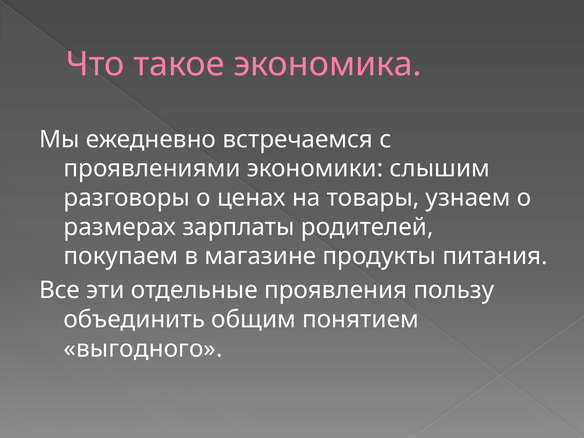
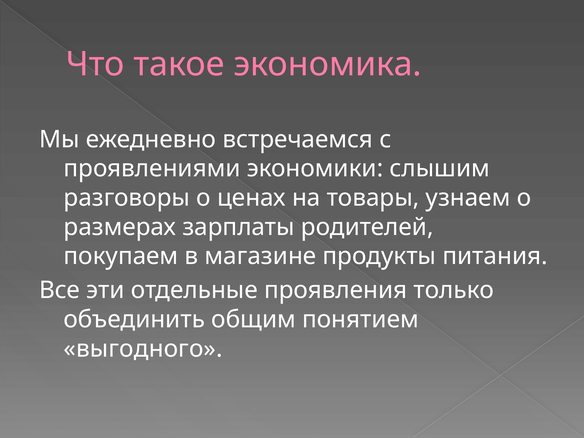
пользу: пользу -> только (454, 290)
